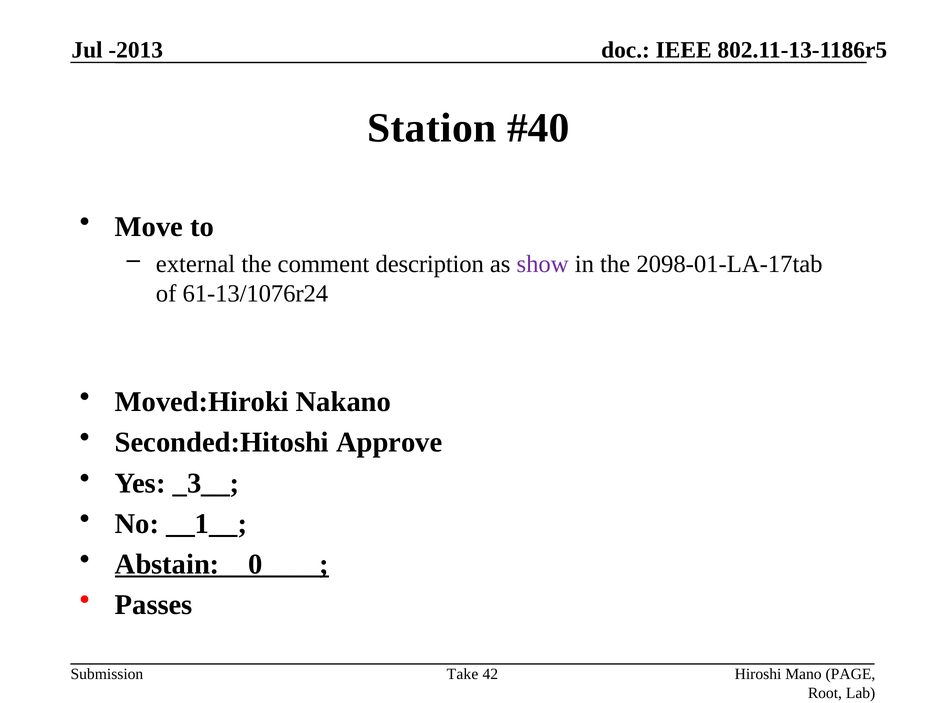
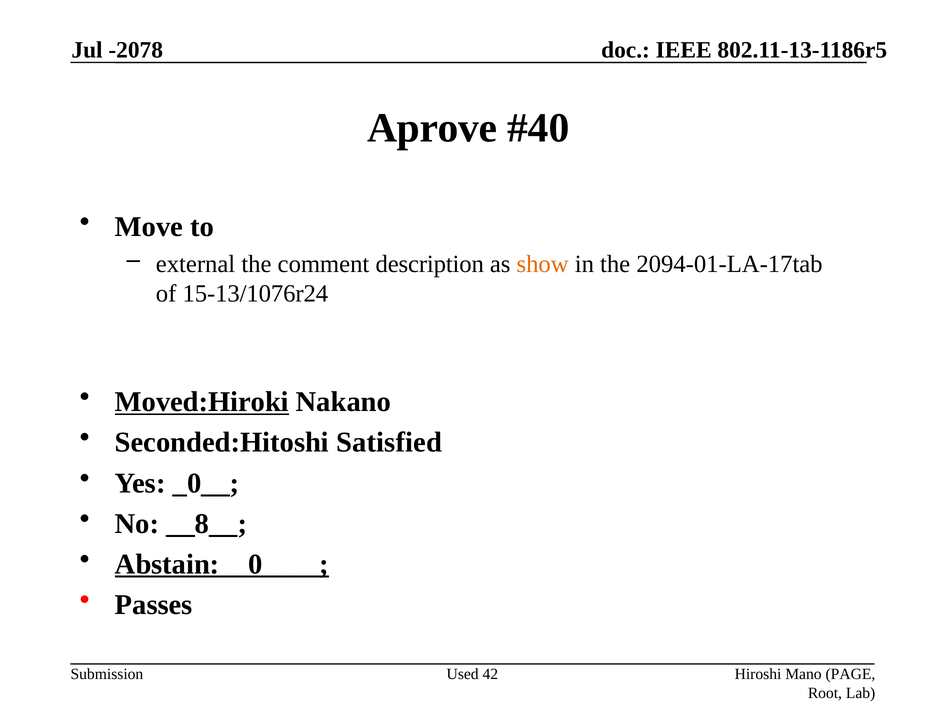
-2013: -2013 -> -2078 (136, 50)
Station: Station -> Aprove (432, 128)
show colour: purple -> orange (543, 264)
2098-01-LA-17tab: 2098-01-LA-17tab -> 2094-01-LA-17tab (729, 264)
61-13/1076r24: 61-13/1076r24 -> 15-13/1076r24 (255, 293)
Moved:Hiroki underline: none -> present (202, 402)
Approve: Approve -> Satisfied (389, 442)
_3__: _3__ -> _0__ (206, 483)
__1__: __1__ -> __8__ (207, 523)
Take: Take -> Used (463, 674)
